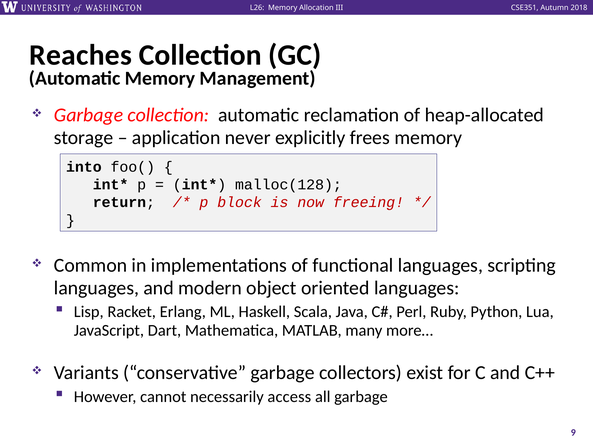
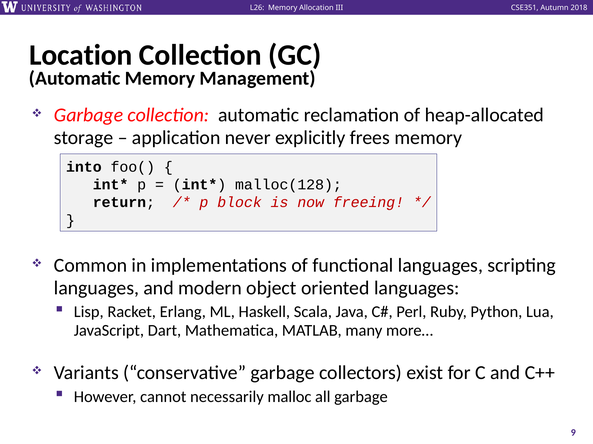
Reaches: Reaches -> Location (81, 55)
access: access -> malloc (289, 397)
